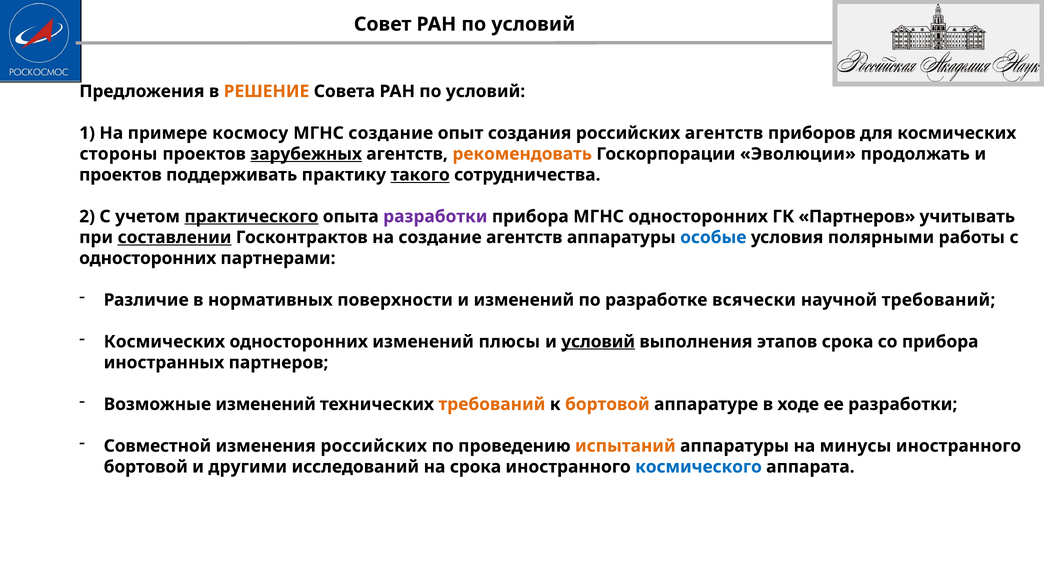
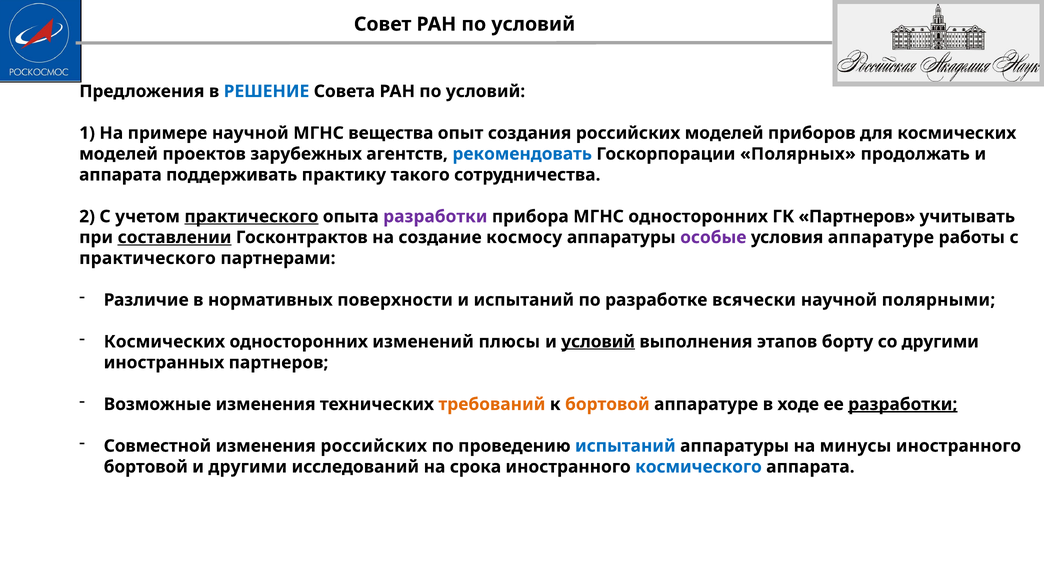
РЕШЕНИЕ colour: orange -> blue (266, 91)
примере космосу: космосу -> научной (250, 133)
МГНС создание: создание -> вещества (391, 133)
российских агентств: агентств -> моделей (724, 133)
стороны: стороны -> моделей (119, 154)
зарубежных underline: present -> none (306, 154)
рекомендовать colour: orange -> blue (522, 154)
Эволюции: Эволюции -> Полярных (798, 154)
проектов: проектов -> аппарата (120, 175)
такого underline: present -> none (420, 175)
создание агентств: агентств -> космосу (524, 237)
особые colour: blue -> purple (713, 237)
условия полярными: полярными -> аппаратуре (881, 237)
односторонних: односторонних -> практического (148, 258)
и изменений: изменений -> испытаний (524, 300)
научной требований: требований -> полярными (938, 300)
этапов срока: срока -> борту (847, 342)
со прибора: прибора -> другими (940, 342)
Возможные изменений: изменений -> изменения (266, 404)
разработки underline: none -> present (903, 404)
испытаний colour: orange -> blue (625, 446)
